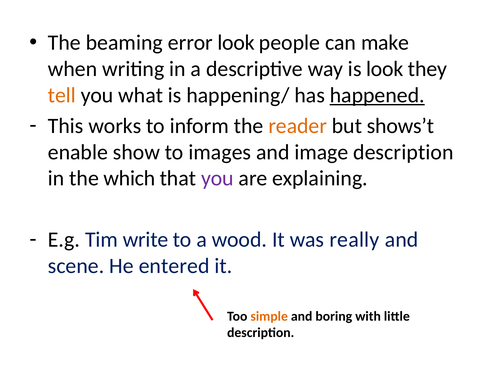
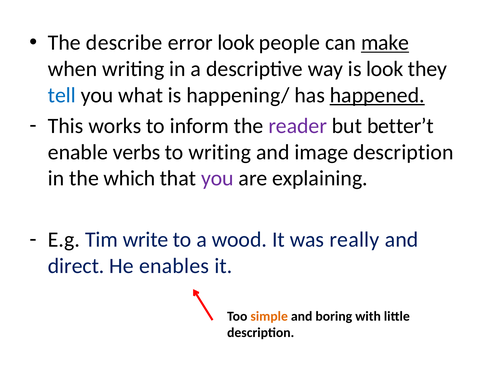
beaming: beaming -> describe (124, 43)
make underline: none -> present (385, 43)
tell colour: orange -> blue (62, 95)
reader colour: orange -> purple (298, 126)
shows’t: shows’t -> better’t (400, 126)
show: show -> verbs (137, 152)
to images: images -> writing (220, 152)
scene: scene -> direct (76, 265)
entered: entered -> enables (174, 265)
